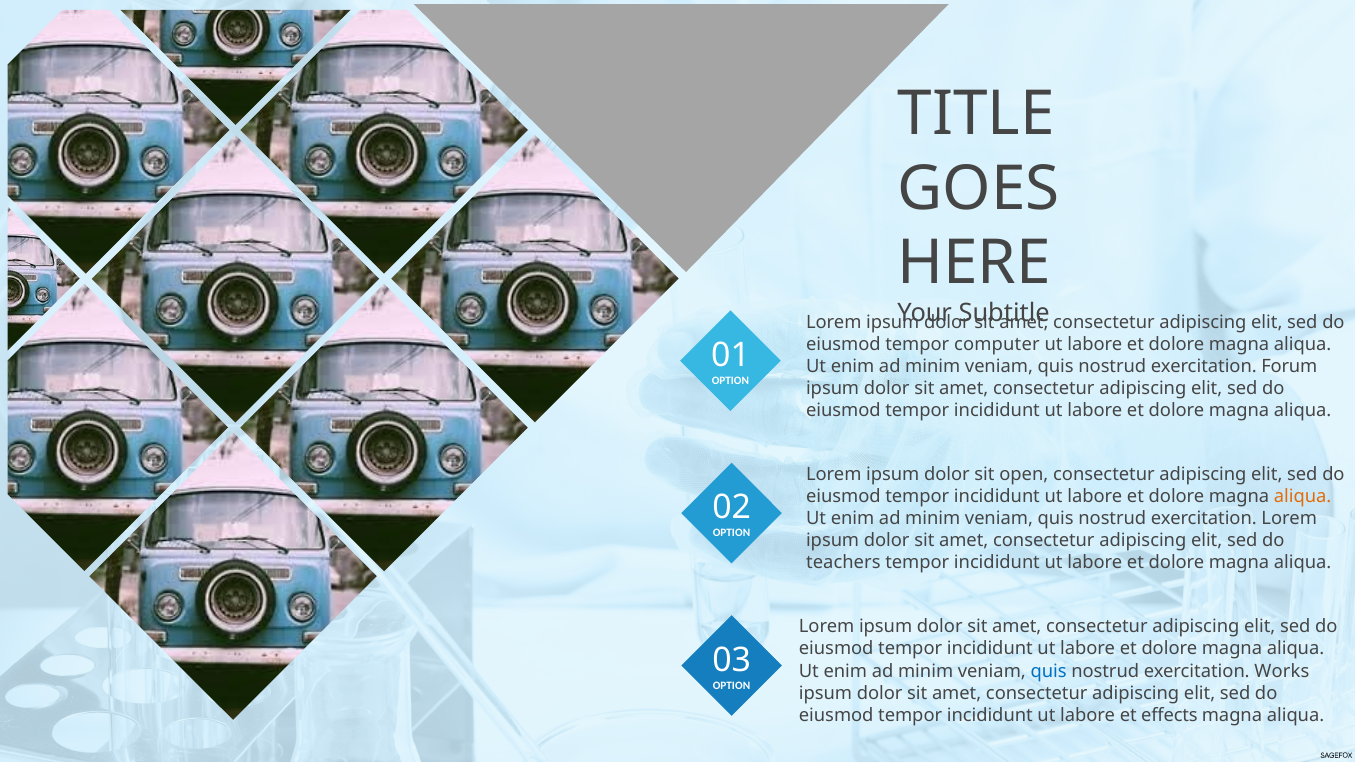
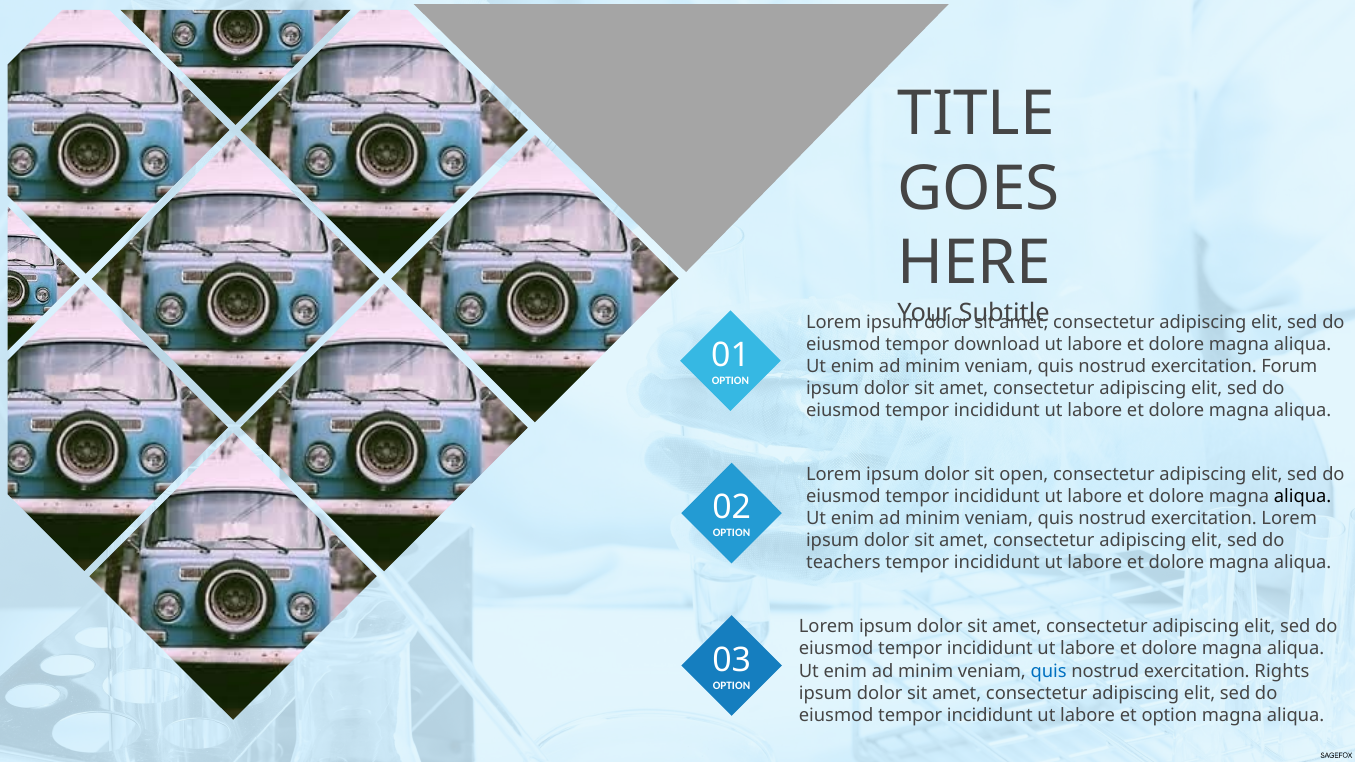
computer: computer -> download (997, 344)
aliqua colour: orange -> black (1303, 497)
Works: Works -> Rights (1282, 671)
et effects: effects -> option (1169, 715)
